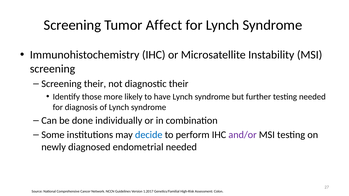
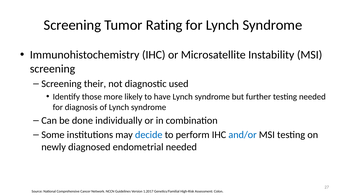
Affect: Affect -> Rating (164, 25)
diagnostic their: their -> used (179, 84)
and/or colour: purple -> blue (243, 135)
